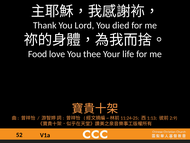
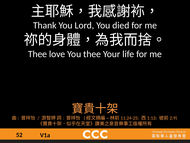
Food: Food -> Thee (38, 54)
